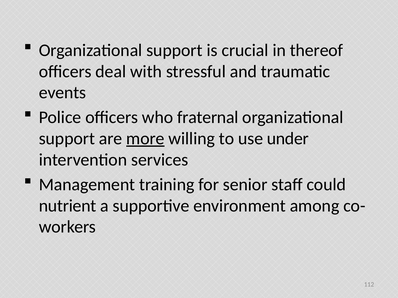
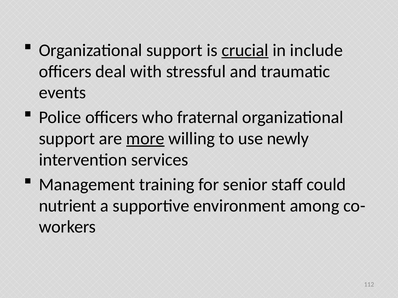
crucial underline: none -> present (245, 50)
thereof: thereof -> include (316, 50)
under: under -> newly (288, 139)
